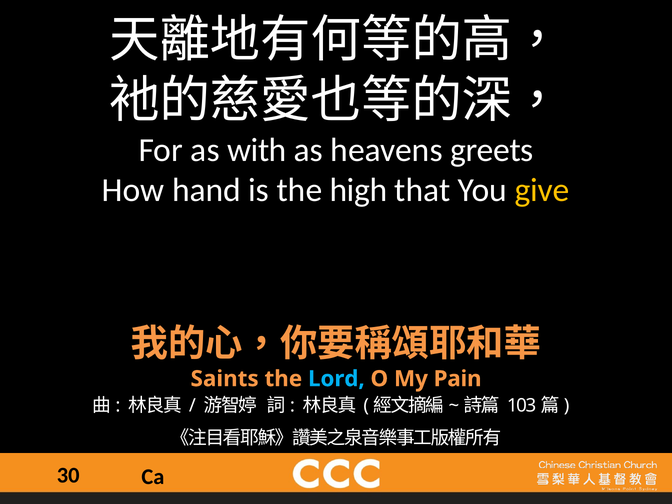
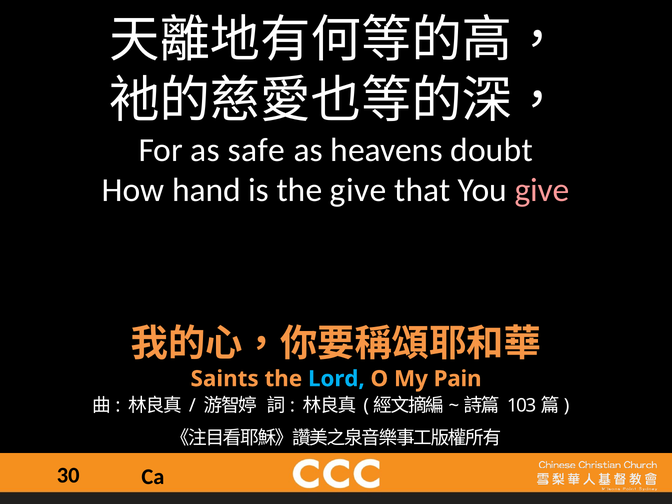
with: with -> safe (256, 150)
greets: greets -> doubt (492, 150)
the high: high -> give (358, 190)
give colour: yellow -> pink (542, 190)
